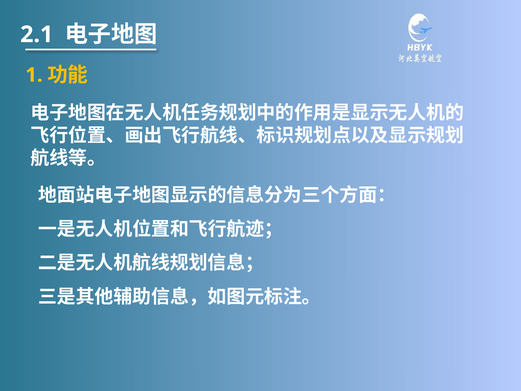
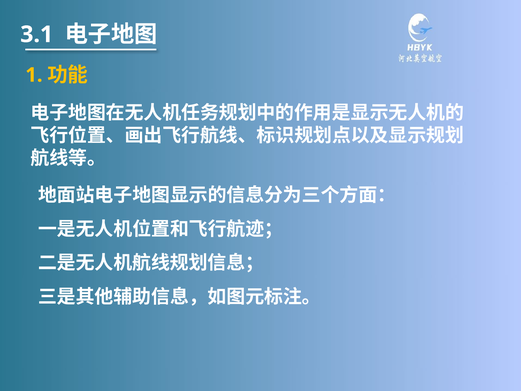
2.1: 2.1 -> 3.1 (37, 34)
